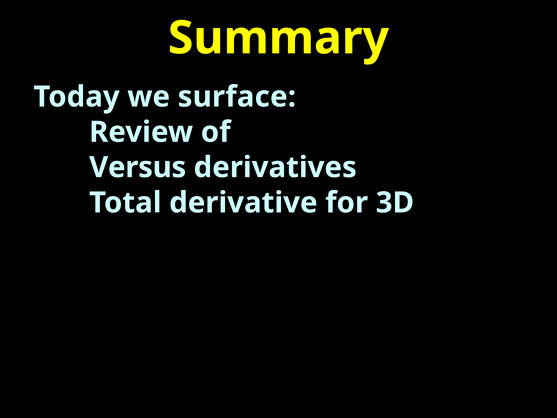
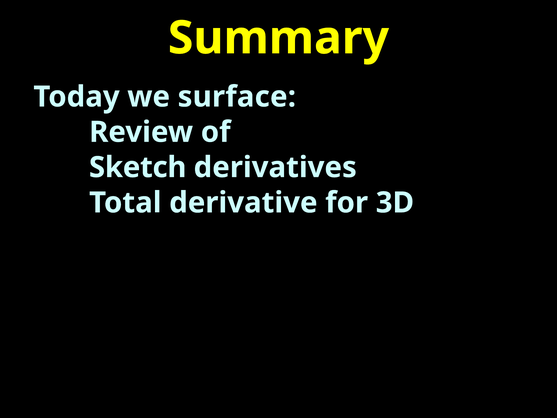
Versus: Versus -> Sketch (138, 167)
